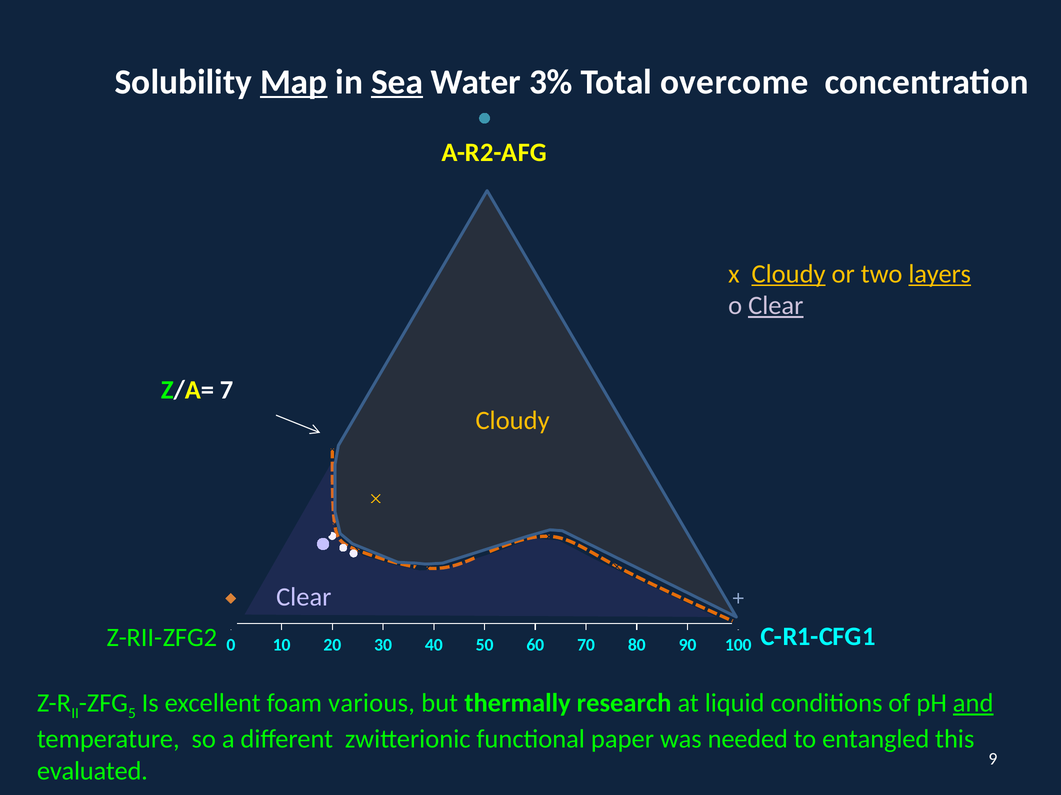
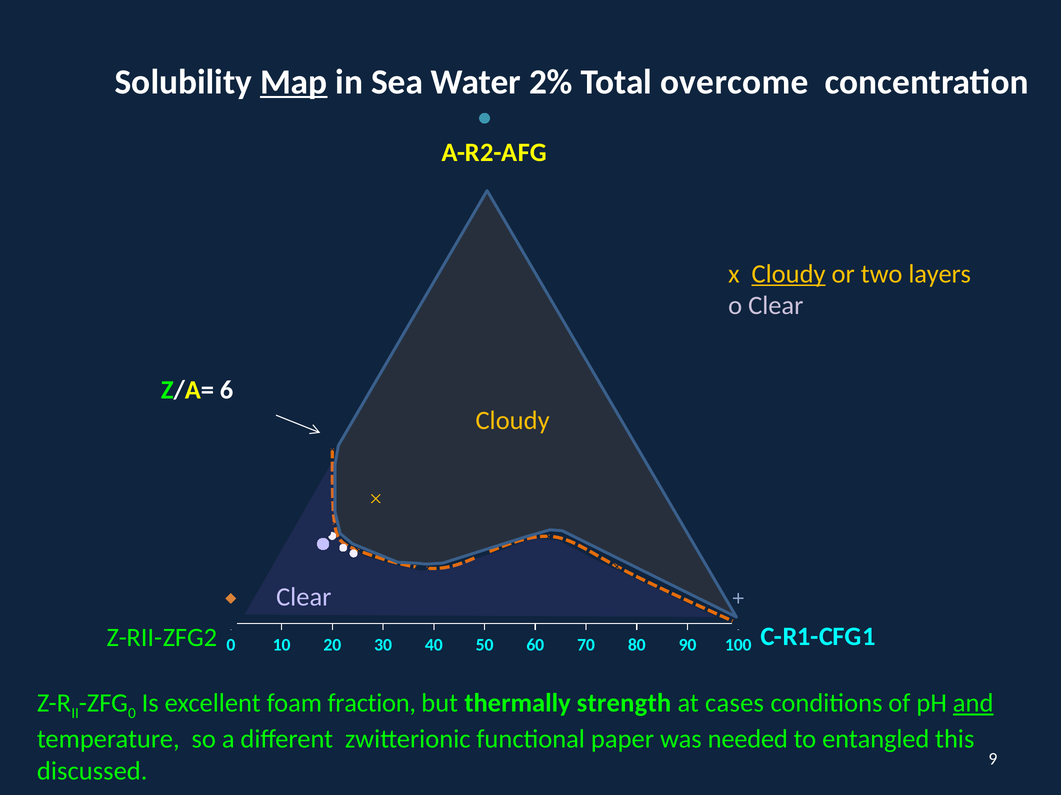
Sea underline: present -> none (397, 82)
3%: 3% -> 2% (551, 82)
layers underline: present -> none (940, 274)
Clear underline: present -> none (776, 306)
7: 7 -> 6 (227, 391)
5: 5 -> 0 (132, 714)
various: various -> fraction (372, 704)
research: research -> strength (624, 704)
liquid: liquid -> cases (735, 704)
evaluated: evaluated -> discussed (92, 772)
